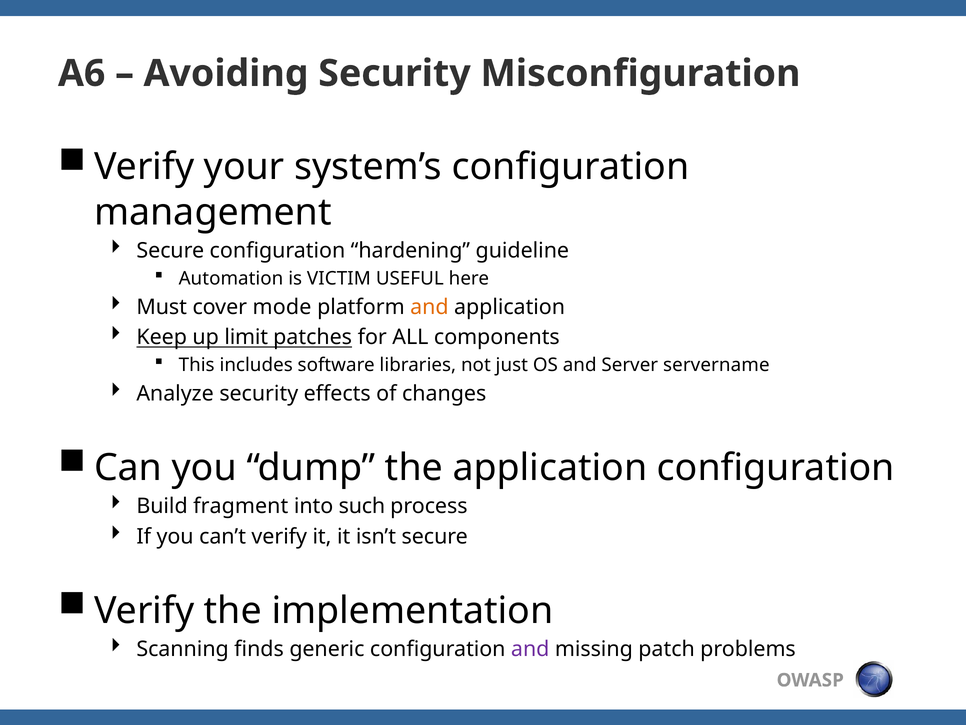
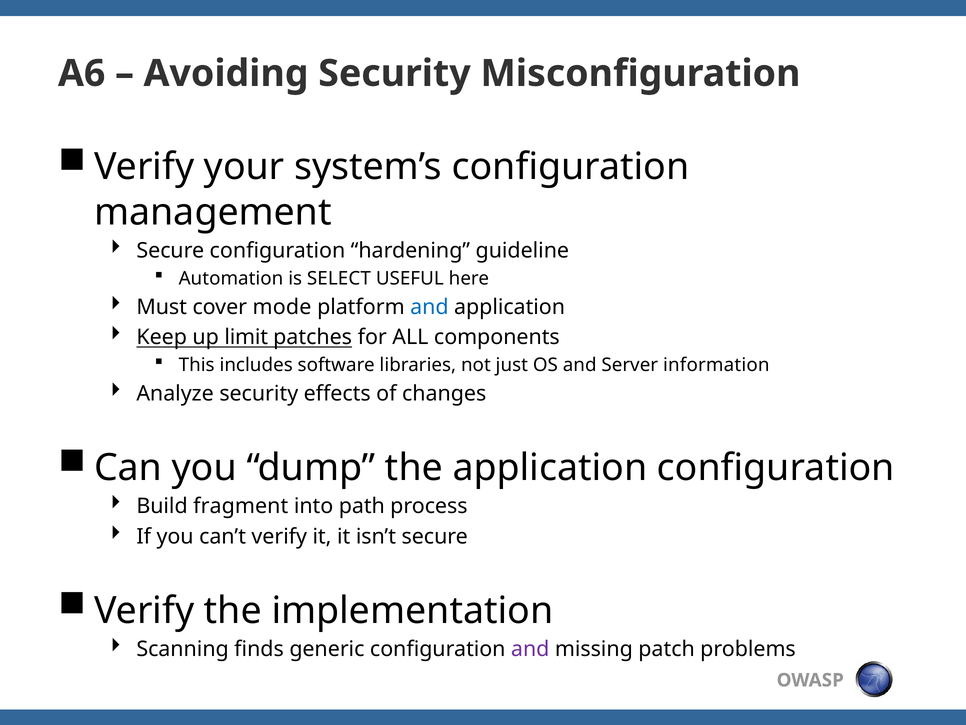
VICTIM: VICTIM -> SELECT (339, 278)
and colour: orange -> blue (429, 307)
servername: servername -> information (716, 365)
such: such -> path (362, 506)
